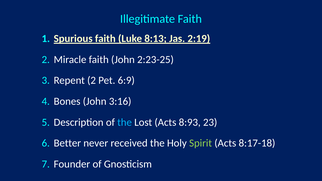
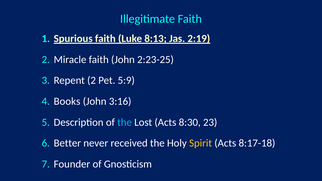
6:9: 6:9 -> 5:9 (126, 80)
Bones: Bones -> Books (67, 101)
8:93: 8:93 -> 8:30 (190, 122)
Spirit colour: light green -> yellow (201, 143)
